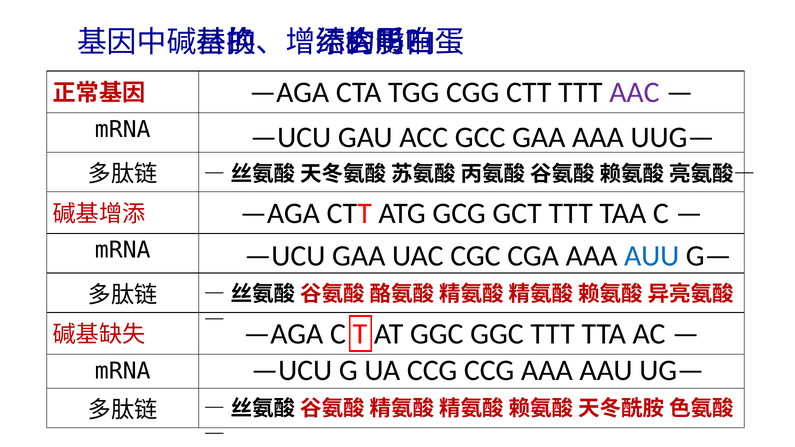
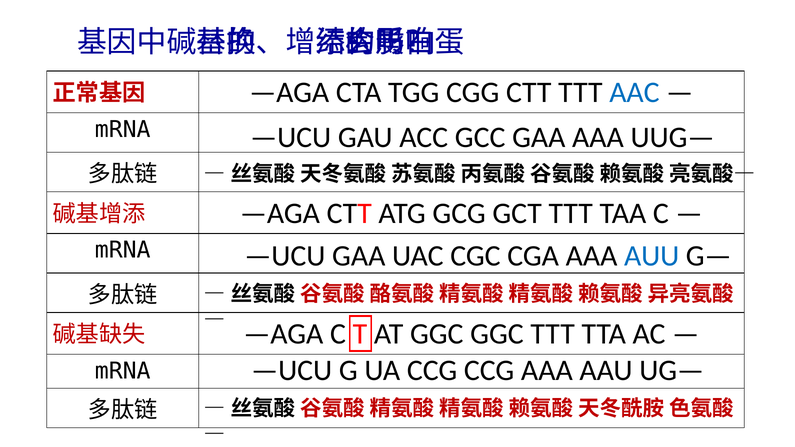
AAC colour: purple -> blue (634, 93)
